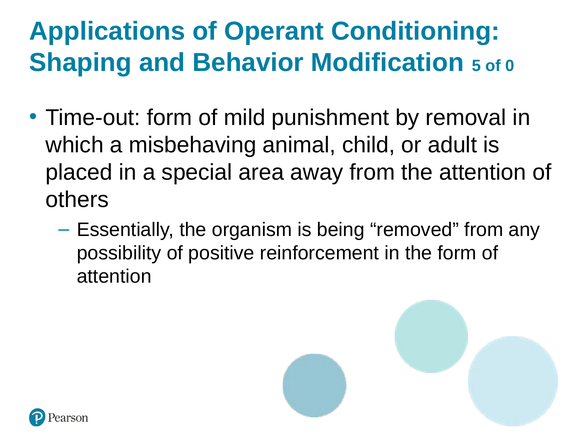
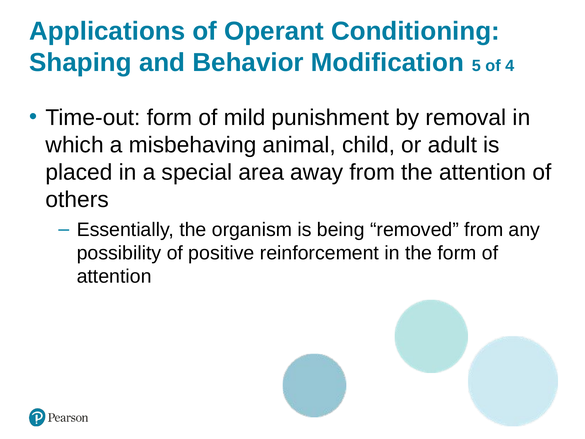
0: 0 -> 4 (510, 66)
